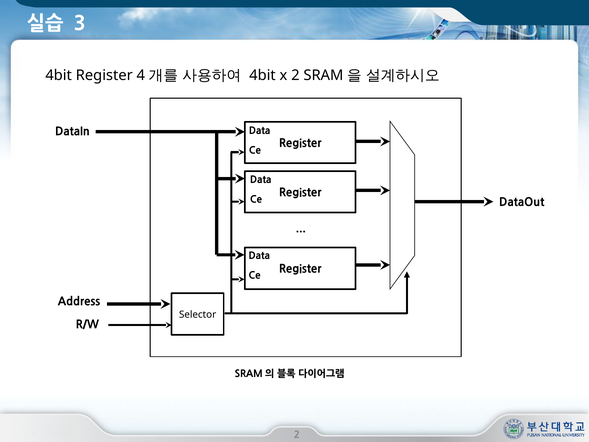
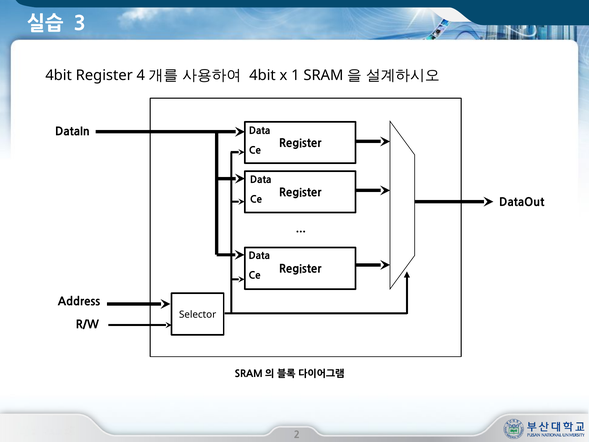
x 2: 2 -> 1 (295, 75)
